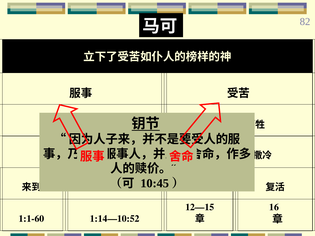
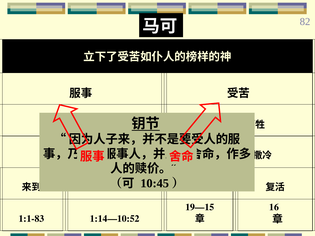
12—15: 12—15 -> 19—15 (200, 207)
1:1-60: 1:1-60 -> 1:1-83 (31, 219)
